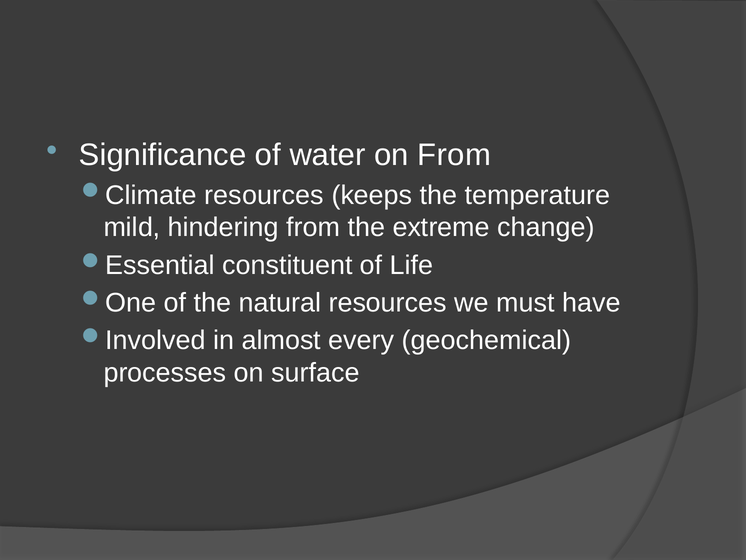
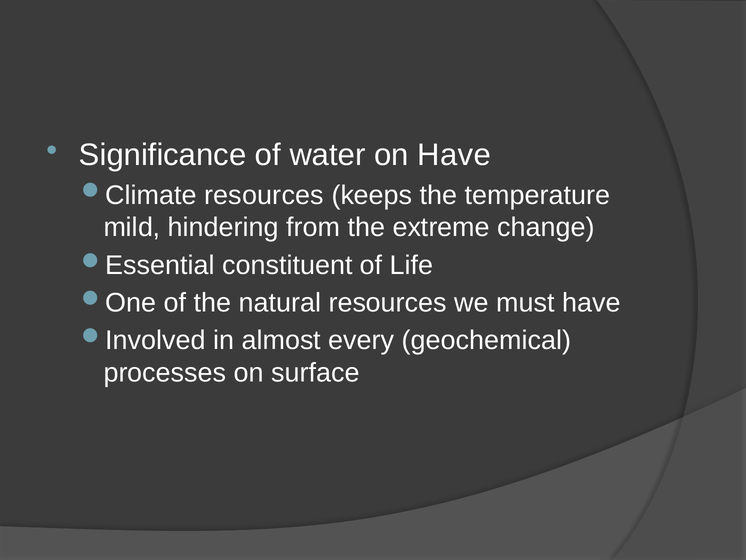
on From: From -> Have (454, 155)
